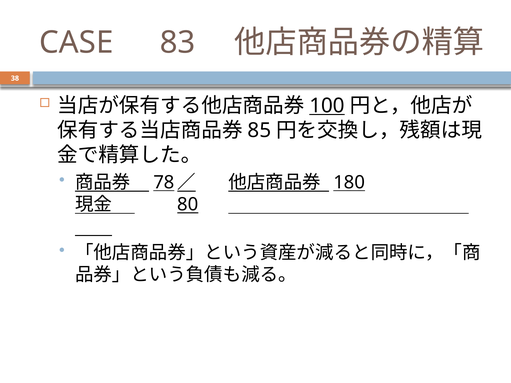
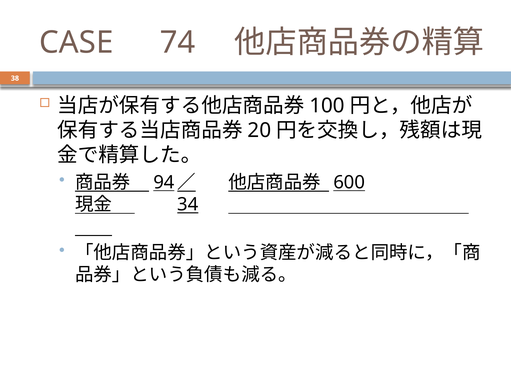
83: 83 -> 74 (178, 43)
100 underline: present -> none (327, 106)
85: 85 -> 20 (259, 130)
78: 78 -> 94 (164, 182)
180: 180 -> 600 (349, 182)
80: 80 -> 34 (188, 205)
